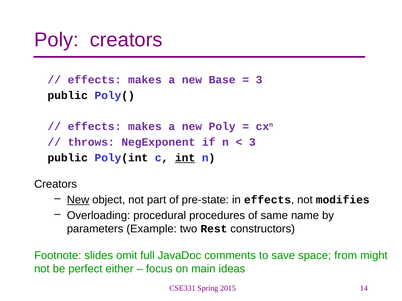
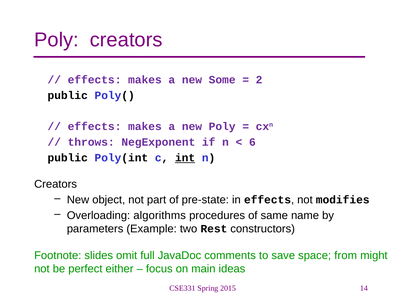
Base: Base -> Some (222, 80)
3: 3 -> 2 (259, 80)
3: 3 -> 6 (252, 142)
New underline: present -> none (78, 200)
procedural: procedural -> algorithms (160, 216)
